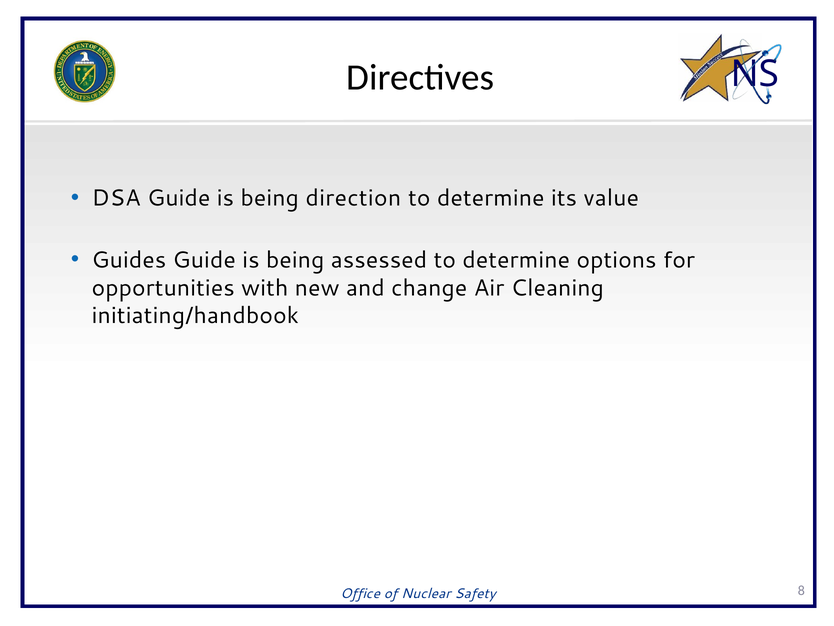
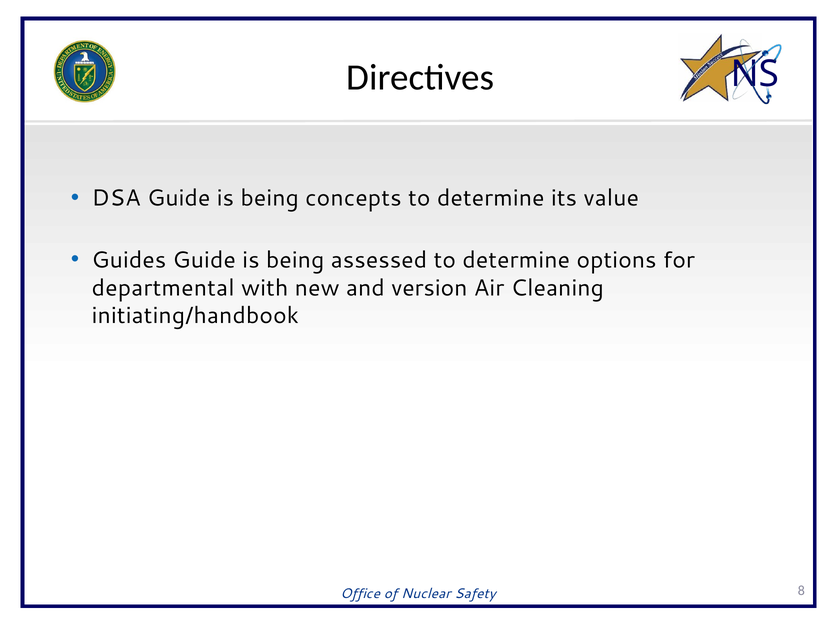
direction: direction -> concepts (353, 198)
opportunities: opportunities -> departmental (163, 288)
change: change -> version (429, 288)
